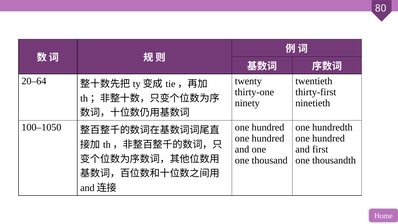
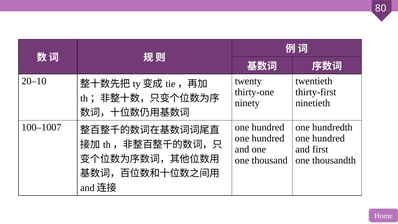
20–64: 20–64 -> 20–10 (34, 81)
100–1050: 100–1050 -> 100–1007 (41, 127)
